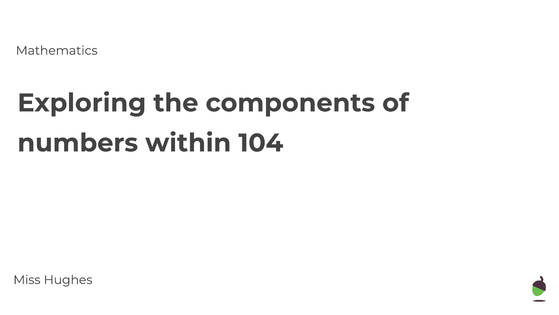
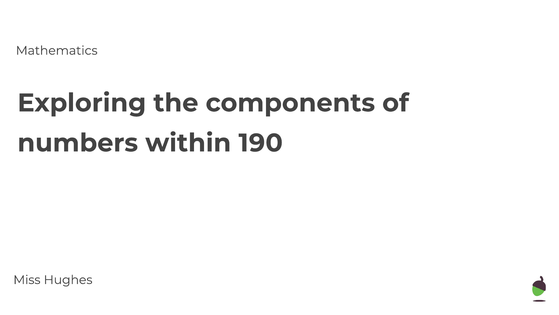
104: 104 -> 190 (261, 143)
